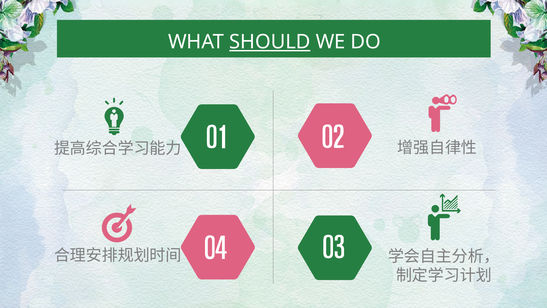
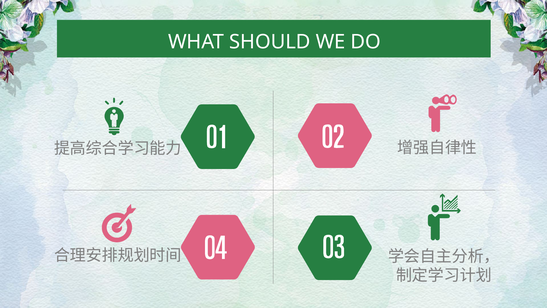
SHOULD underline: present -> none (270, 42)
